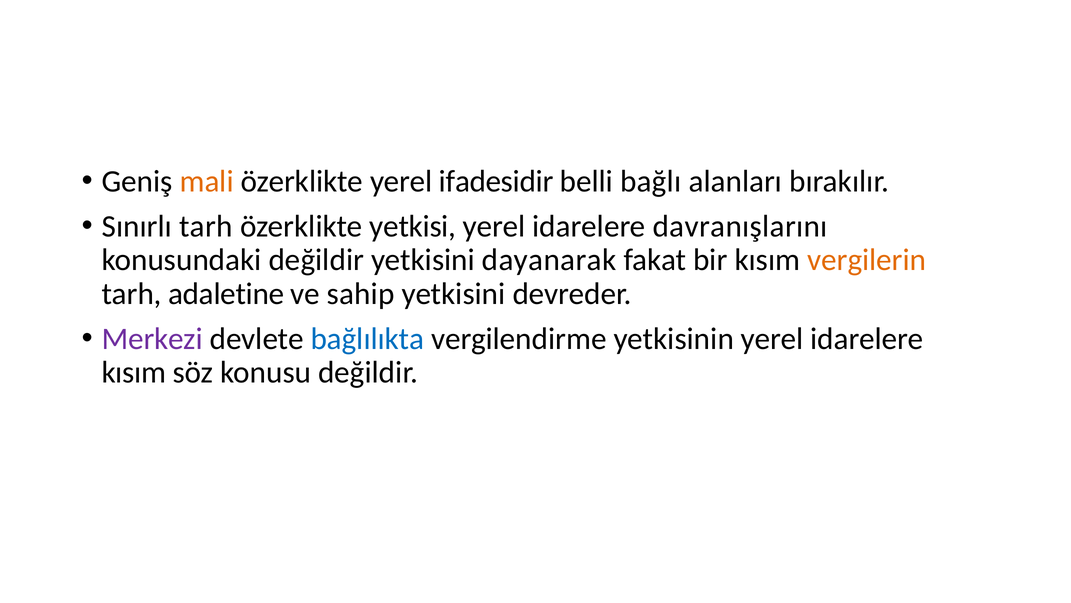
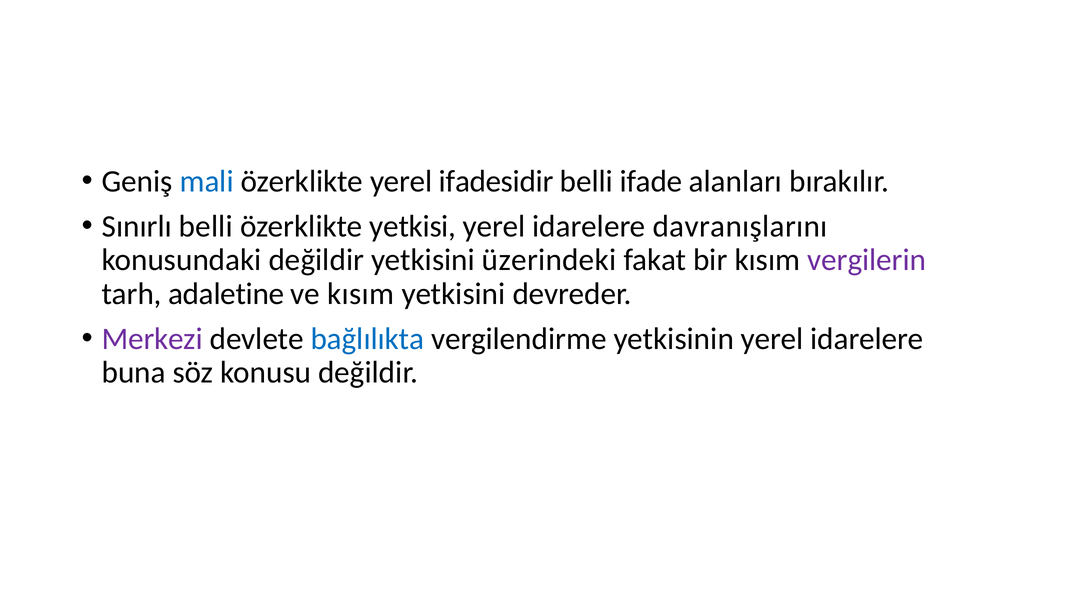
mali colour: orange -> blue (207, 181)
bağlı: bağlı -> ifade (651, 181)
Sınırlı tarh: tarh -> belli (206, 226)
dayanarak: dayanarak -> üzerindeki (549, 260)
vergilerin colour: orange -> purple (867, 260)
ve sahip: sahip -> kısım (361, 293)
kısım: kısım -> buna (134, 372)
